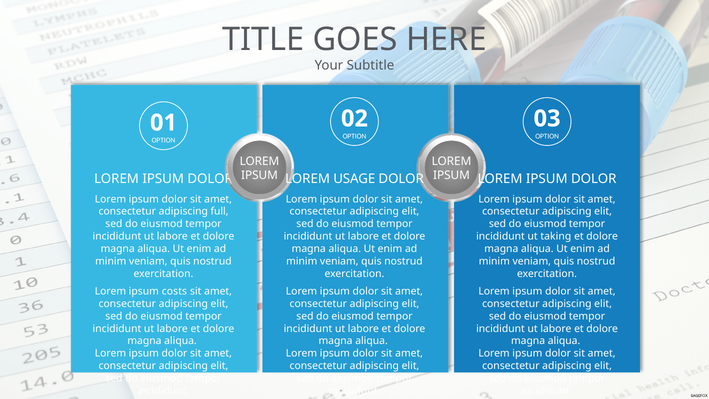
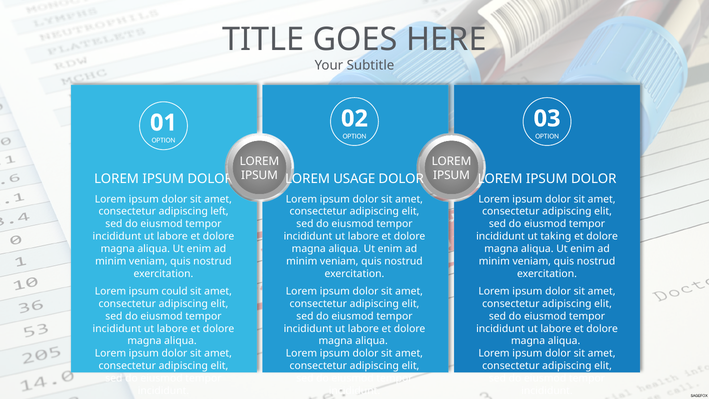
full: full -> left (220, 211)
costs: costs -> could (175, 291)
